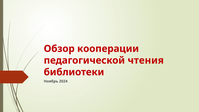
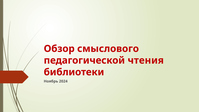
кооперации: кооперации -> смыслового (108, 49)
